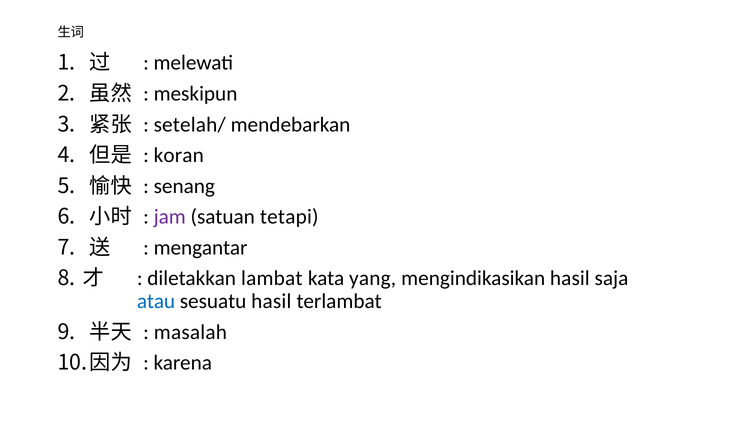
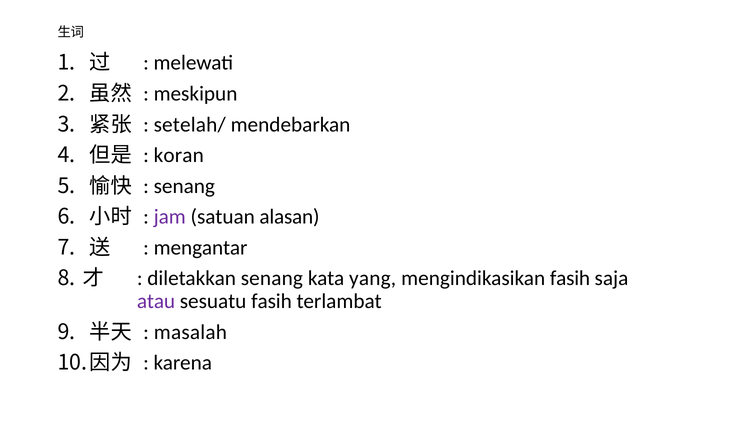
tetapi: tetapi -> alasan (289, 217)
diletakkan lambat: lambat -> senang (272, 279)
mengindikasikan hasil: hasil -> fasih (570, 279)
atau colour: blue -> purple (156, 302)
sesuatu hasil: hasil -> fasih (271, 302)
